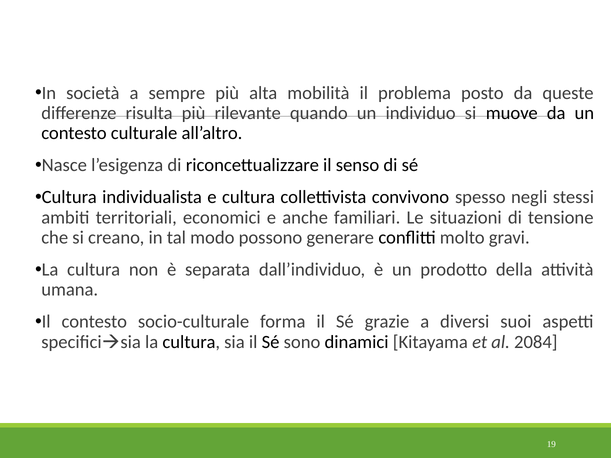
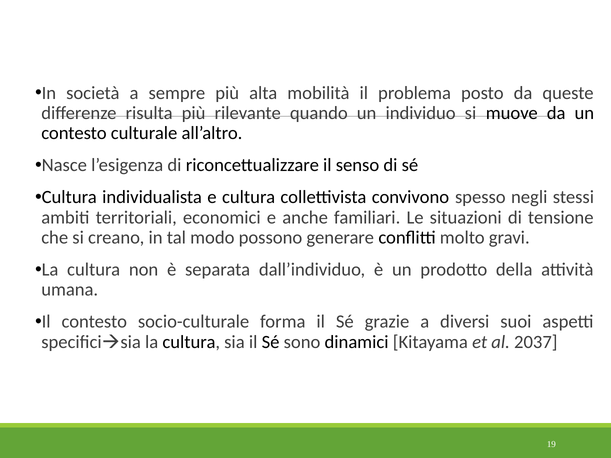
2084: 2084 -> 2037 (536, 342)
